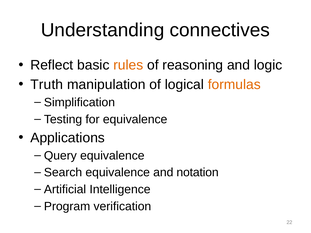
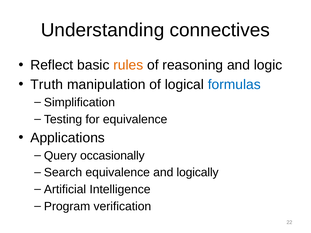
formulas colour: orange -> blue (234, 85)
Query equivalence: equivalence -> occasionally (112, 156)
notation: notation -> logically (198, 173)
